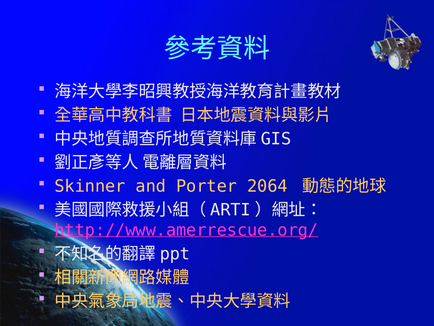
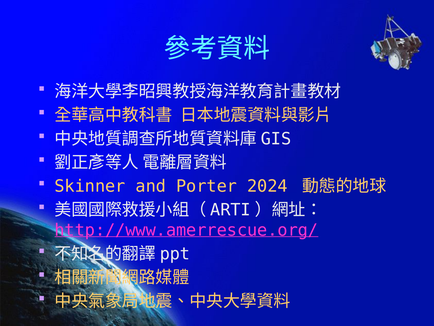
2064: 2064 -> 2024 (267, 186)
